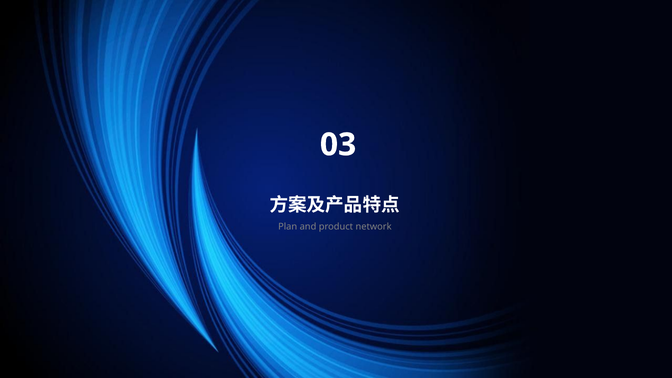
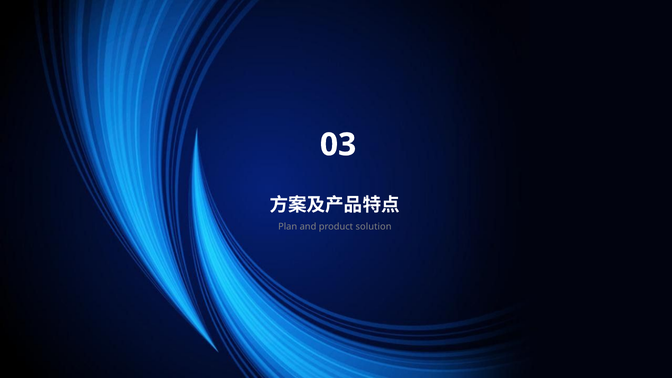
network: network -> solution (374, 227)
